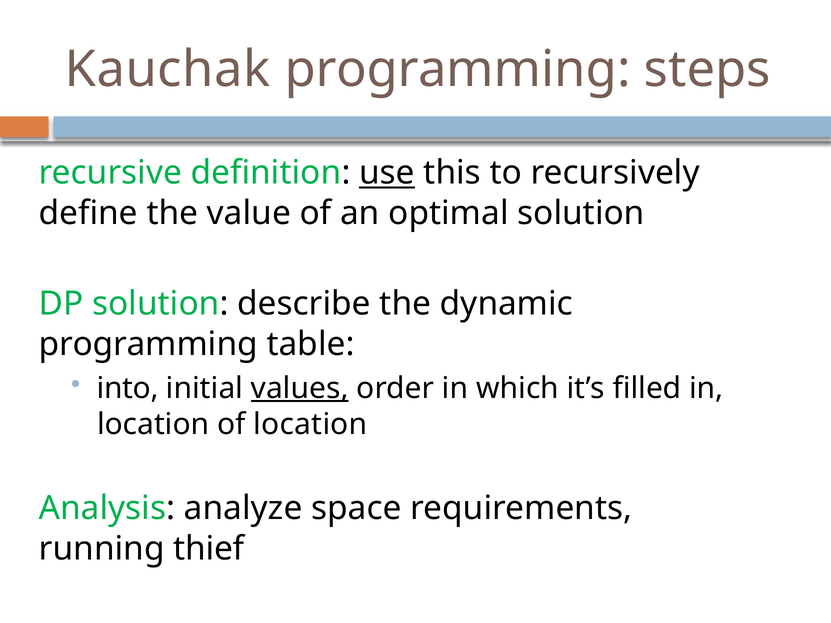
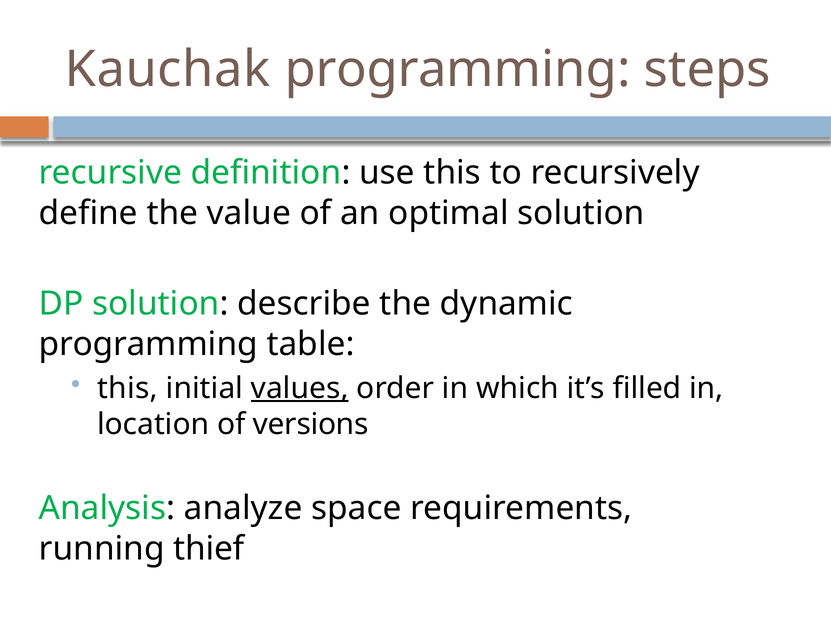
use underline: present -> none (387, 173)
into: into -> this (127, 388)
of location: location -> versions (311, 424)
